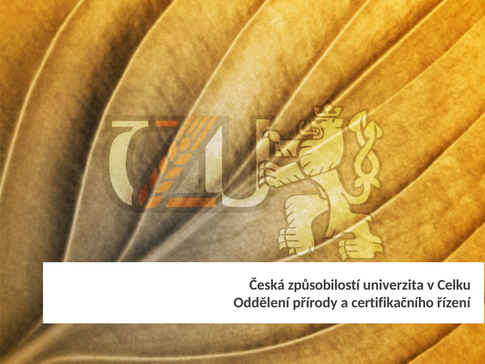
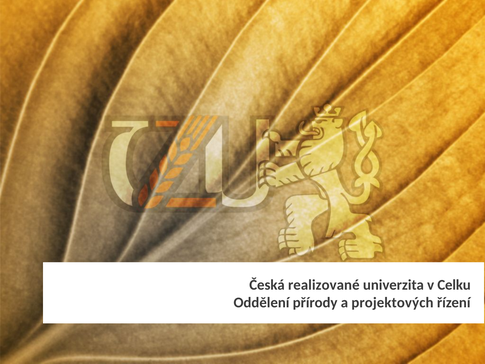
způsobilostí: způsobilostí -> realizované (324, 285)
certifikačního: certifikačního -> projektových (392, 303)
